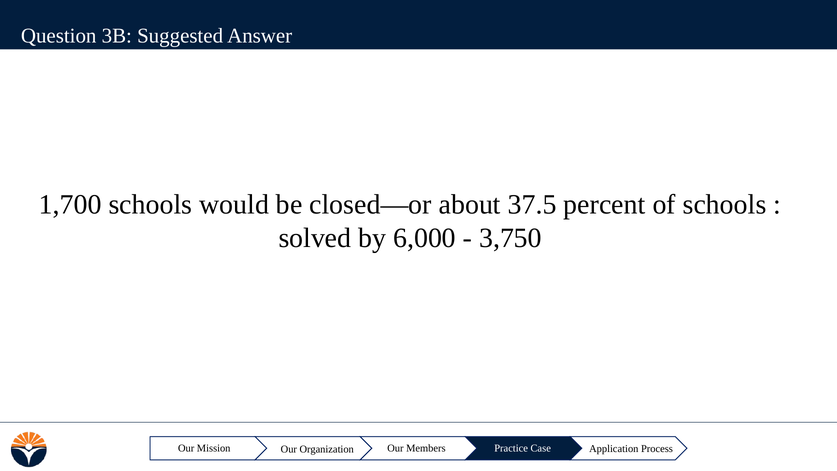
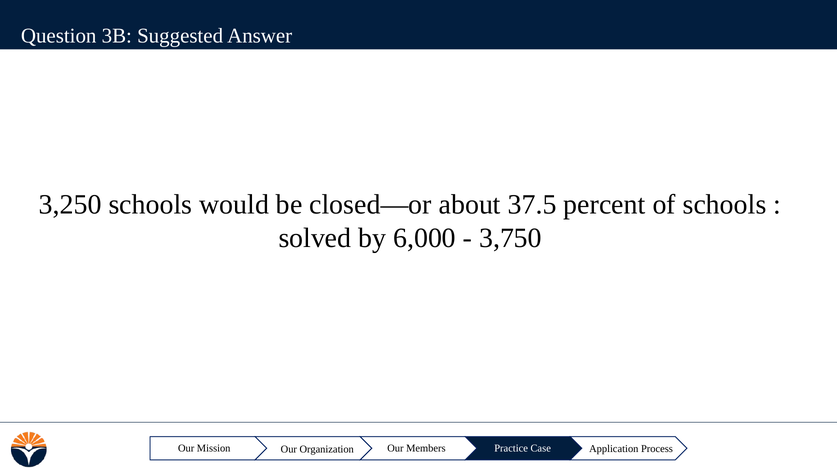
1,700: 1,700 -> 3,250 (70, 204)
